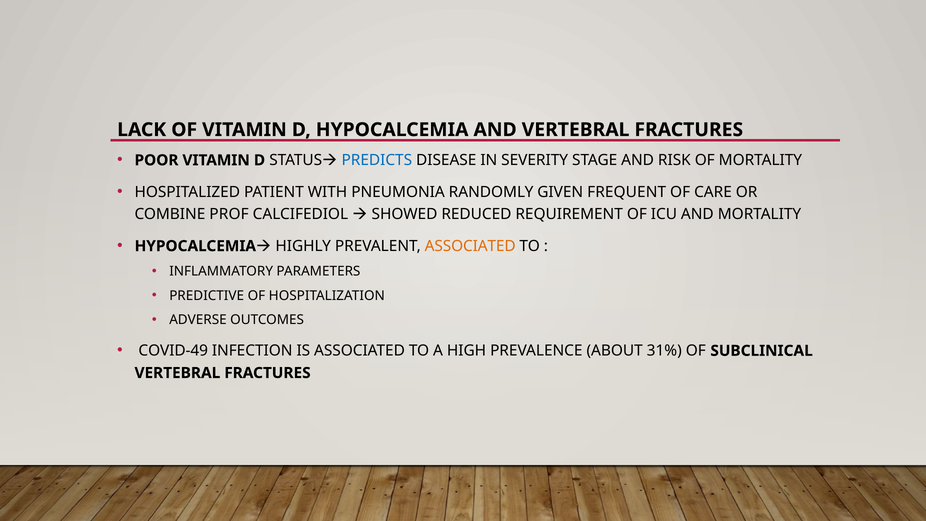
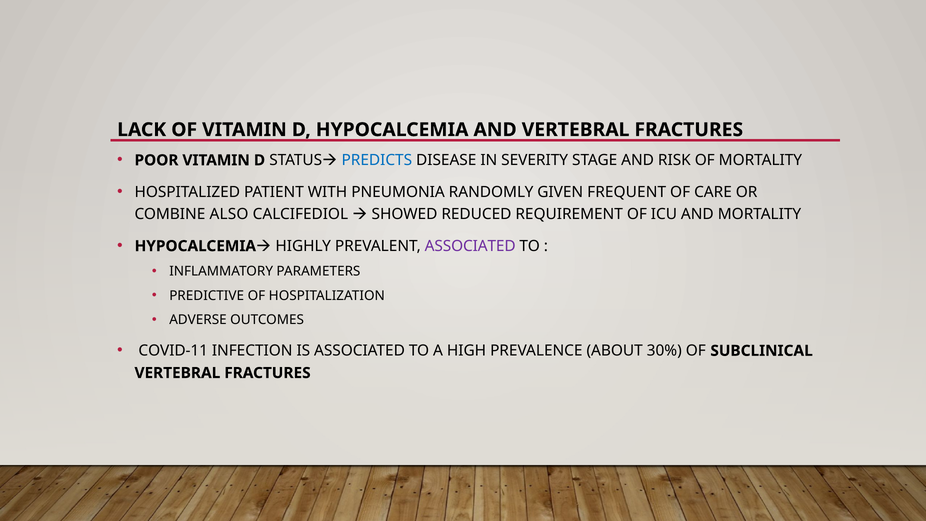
PROF: PROF -> ALSO (229, 214)
ASSOCIATED colour: orange -> purple (470, 246)
COVID-49: COVID-49 -> COVID-11 (173, 351)
31%: 31% -> 30% (664, 351)
